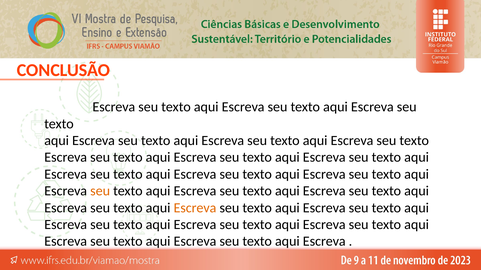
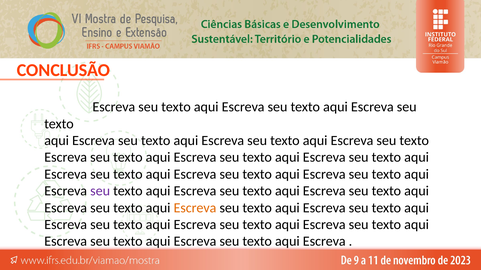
seu colour: orange -> purple (100, 191)
